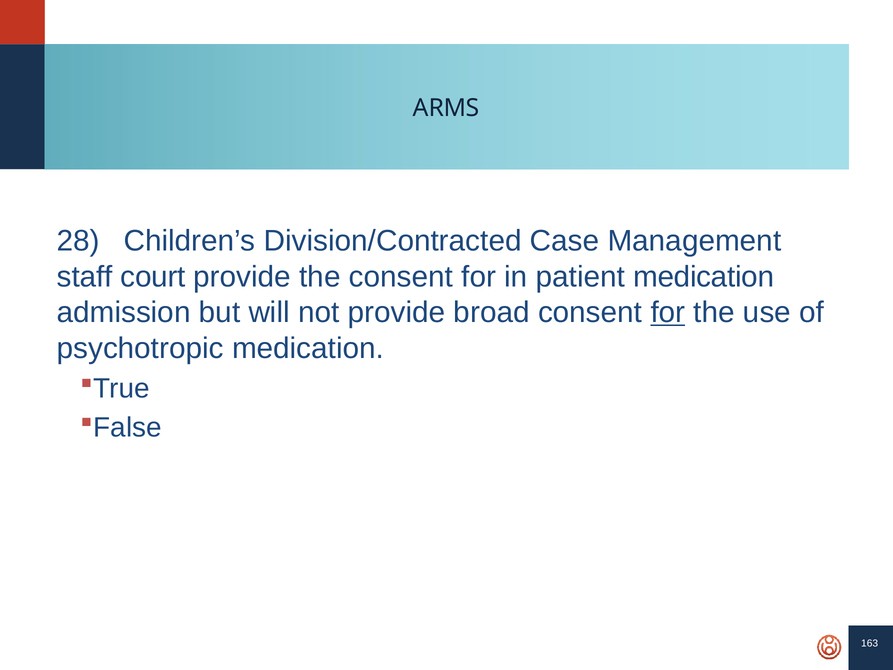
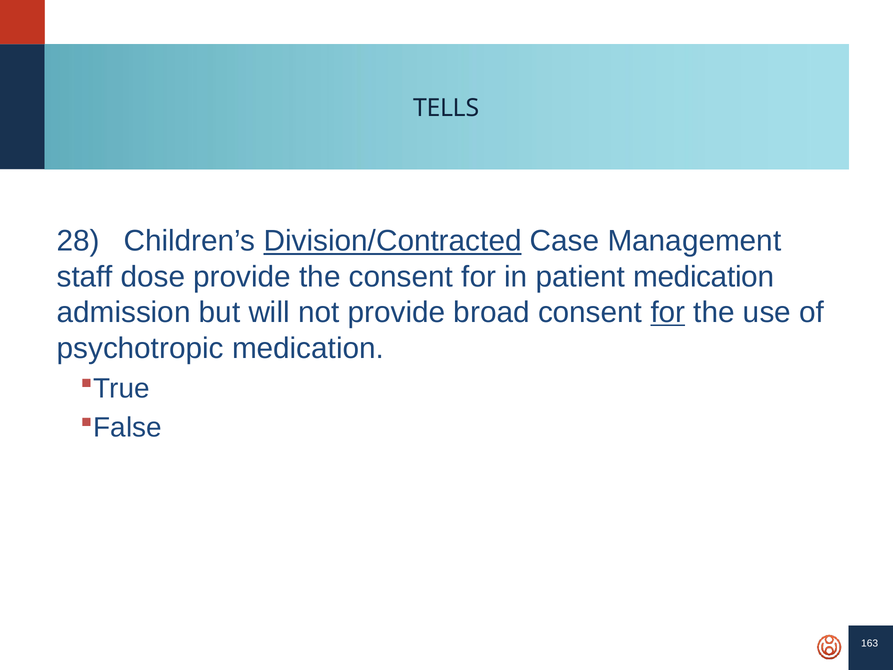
ARMS: ARMS -> TELLS (446, 108)
Division/Contracted underline: none -> present (393, 241)
court: court -> dose (153, 277)
